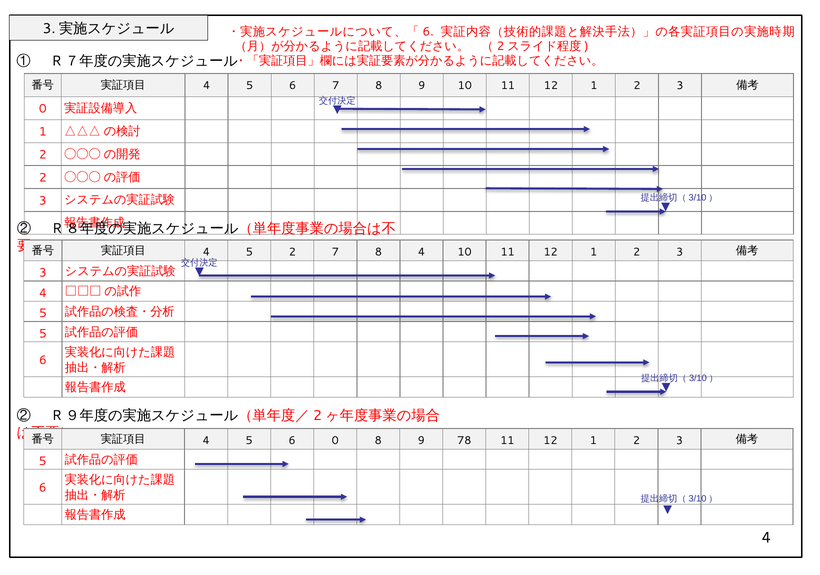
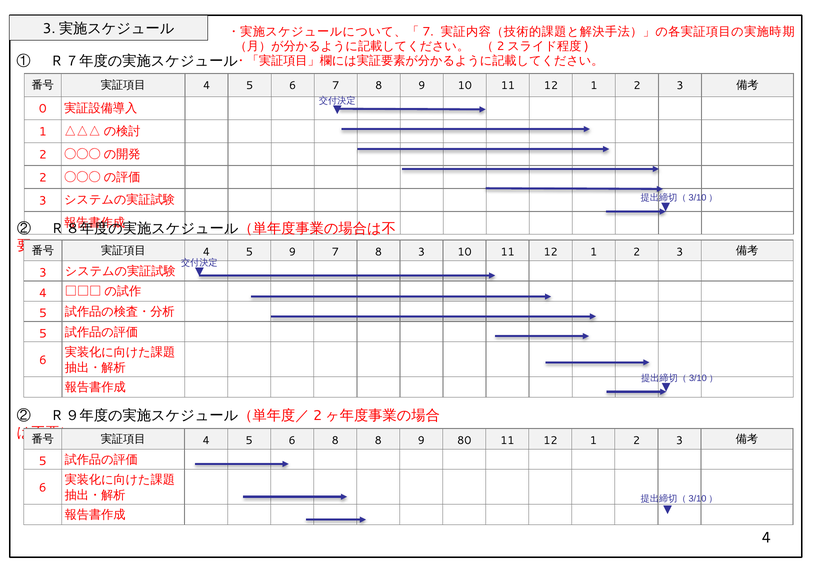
6: 6 -> 7 (428, 32)
5 2: 2 -> 9 (292, 252)
8 4: 4 -> 3 (421, 252)
6 0: 0 -> 8 (335, 441)
78: 78 -> 80 (464, 441)
